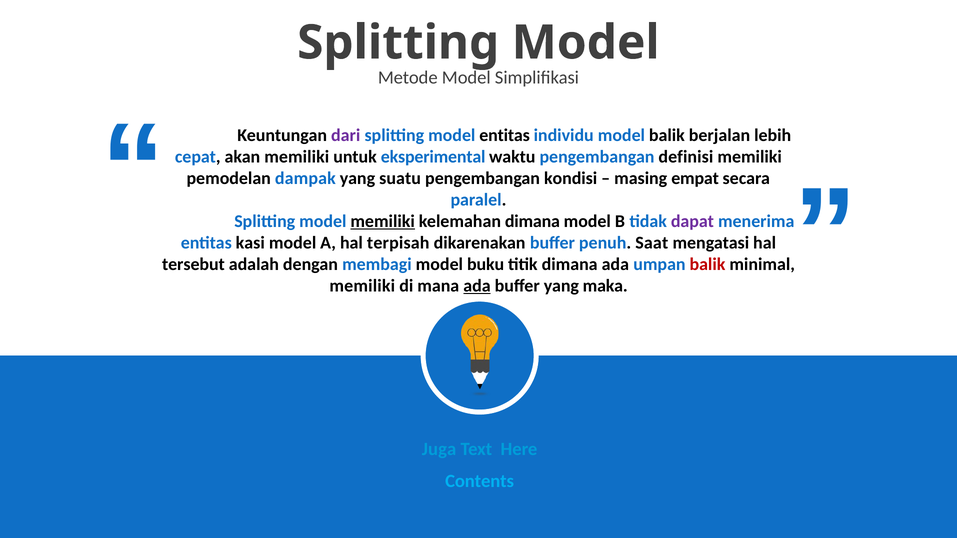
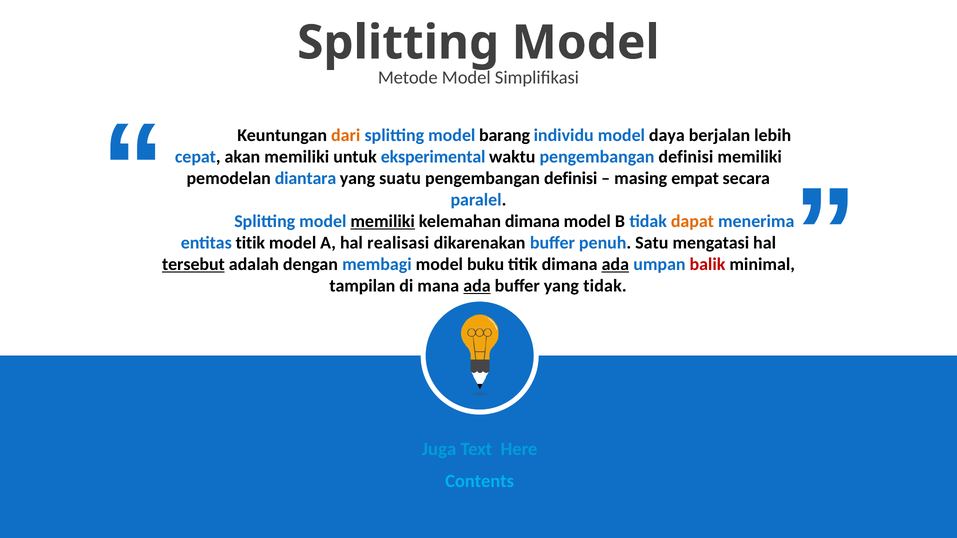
dari colour: purple -> orange (346, 135)
model entitas: entitas -> barang (505, 135)
model balik: balik -> daya (667, 135)
dampak: dampak -> diantara (306, 178)
kondisi: kondisi -> definisi (571, 178)
dapat colour: purple -> orange (692, 221)
entitas kasi: kasi -> titik (250, 243)
terpisah: terpisah -> realisasi (398, 243)
Saat: Saat -> Satu (652, 243)
tersebut underline: none -> present (193, 264)
ada underline: none -> present (615, 264)
memiliki: memiliki -> tampilan (362, 286)
yang maka: maka -> tidak (605, 286)
